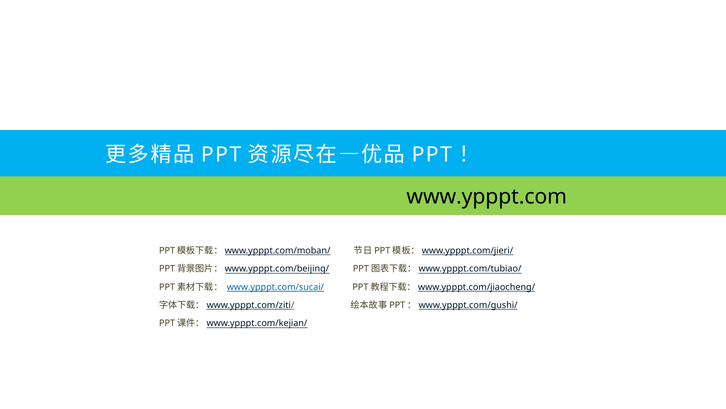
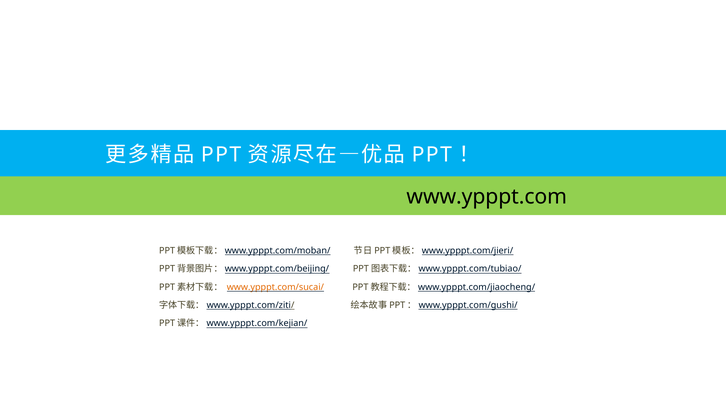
www.ypppt.com/sucai/ colour: blue -> orange (275, 287)
